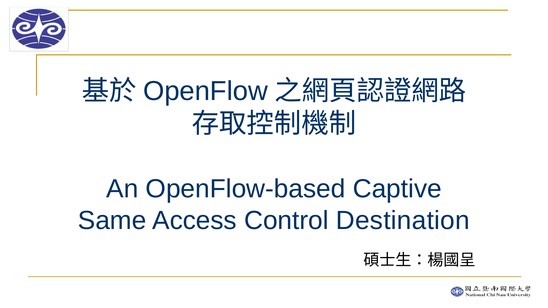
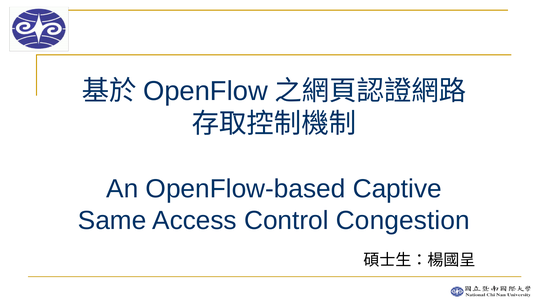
Destination: Destination -> Congestion (403, 221)
